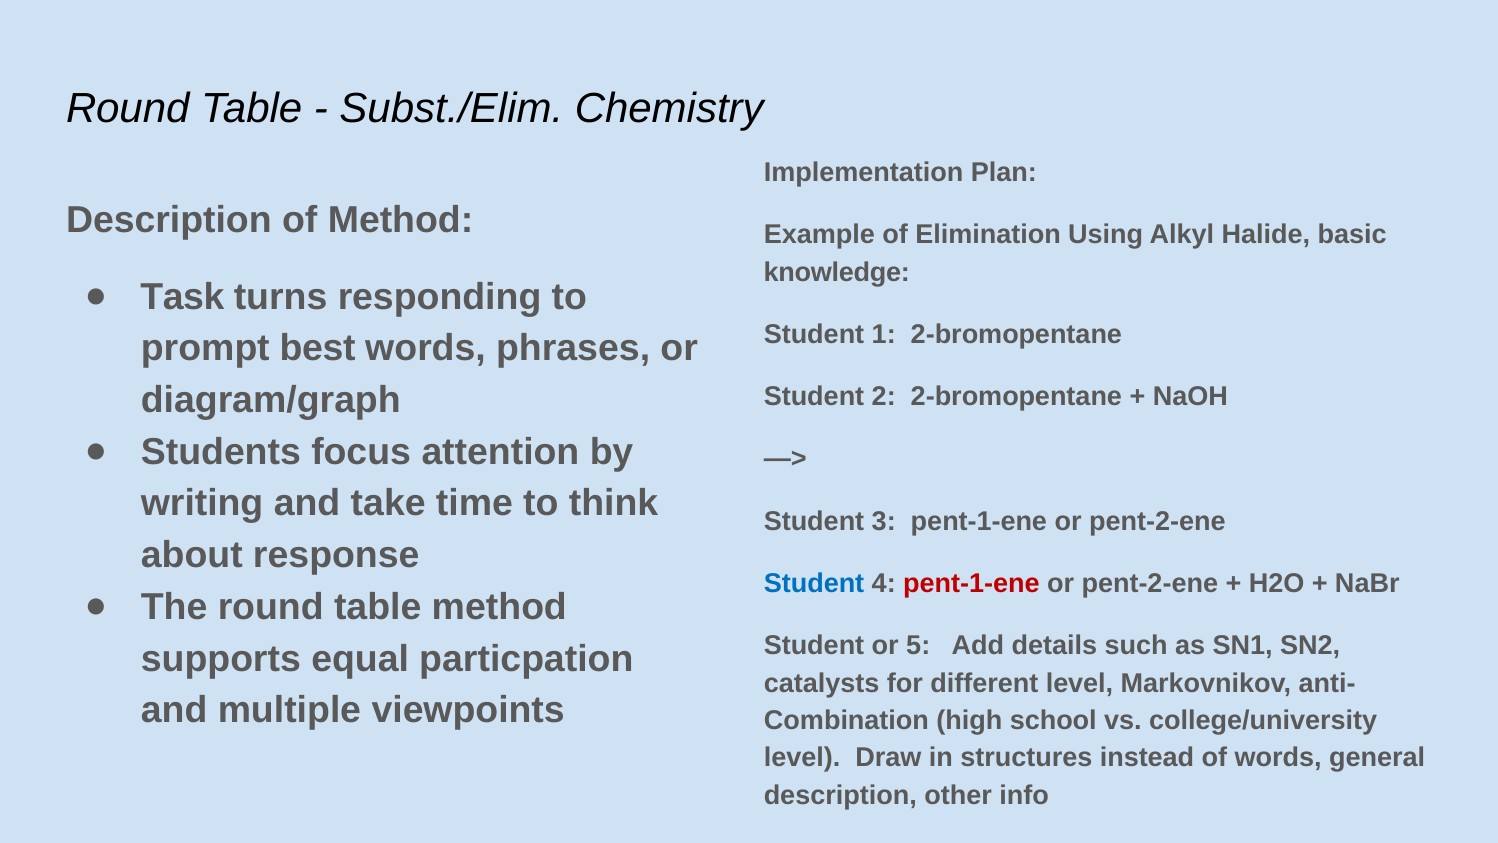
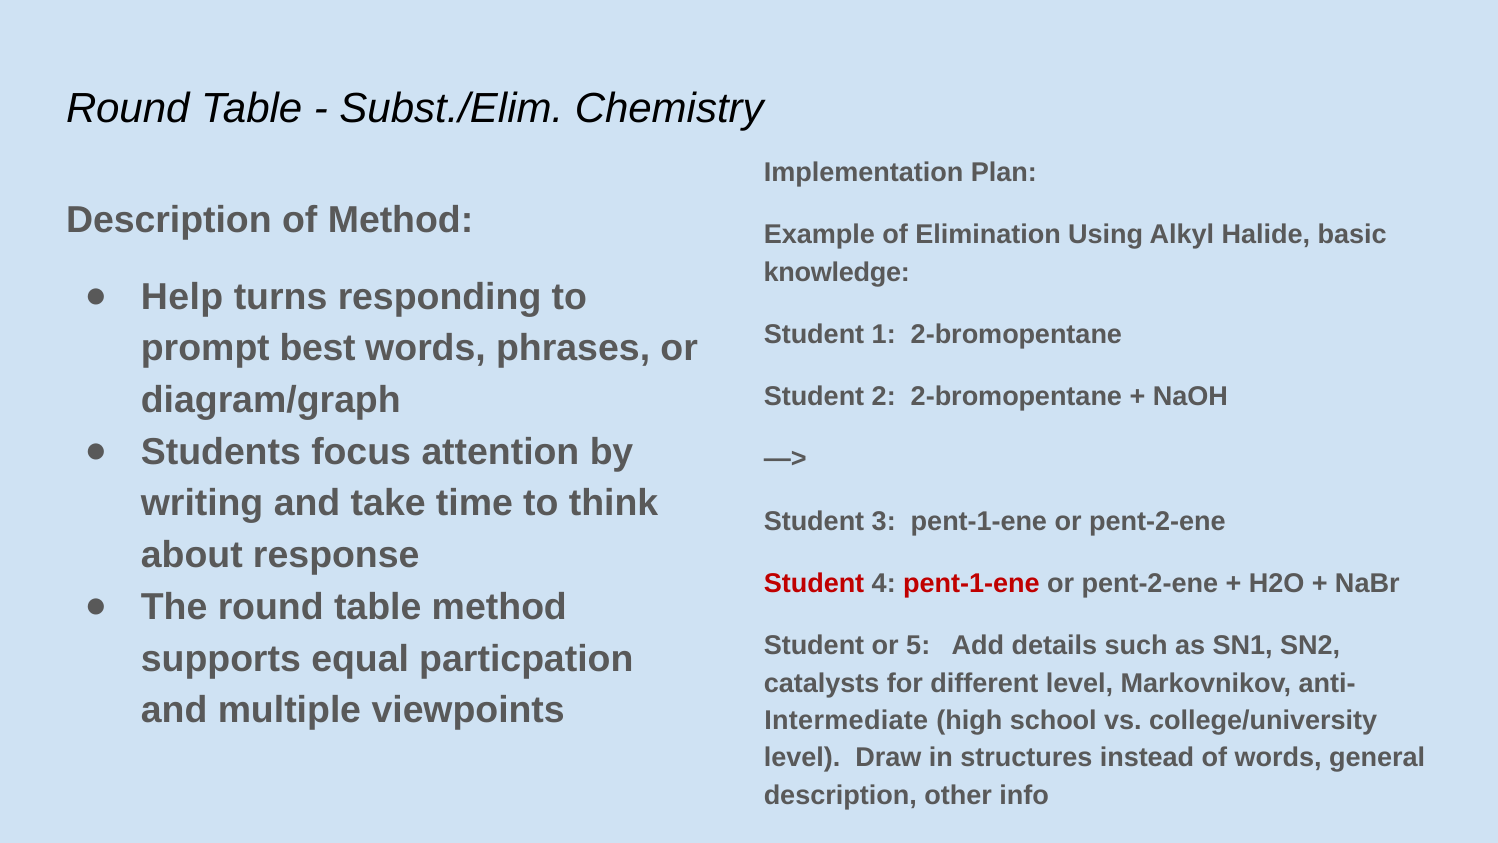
Task: Task -> Help (182, 297)
Student colour: blue -> red (814, 583)
Combination: Combination -> Intermediate (846, 720)
